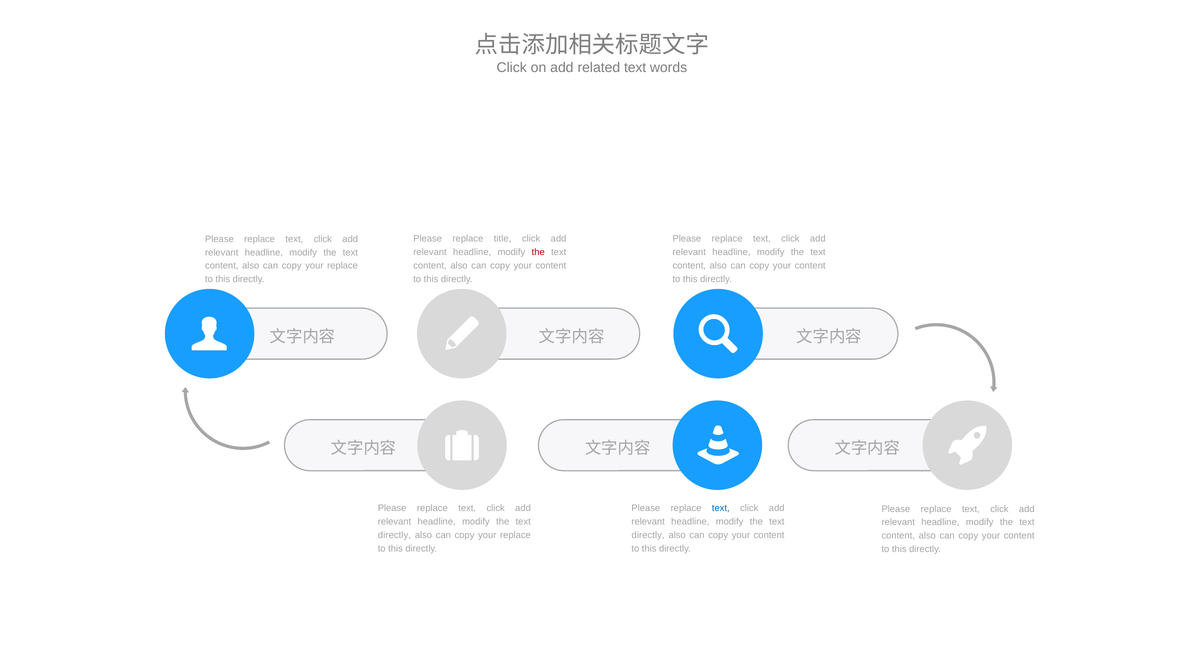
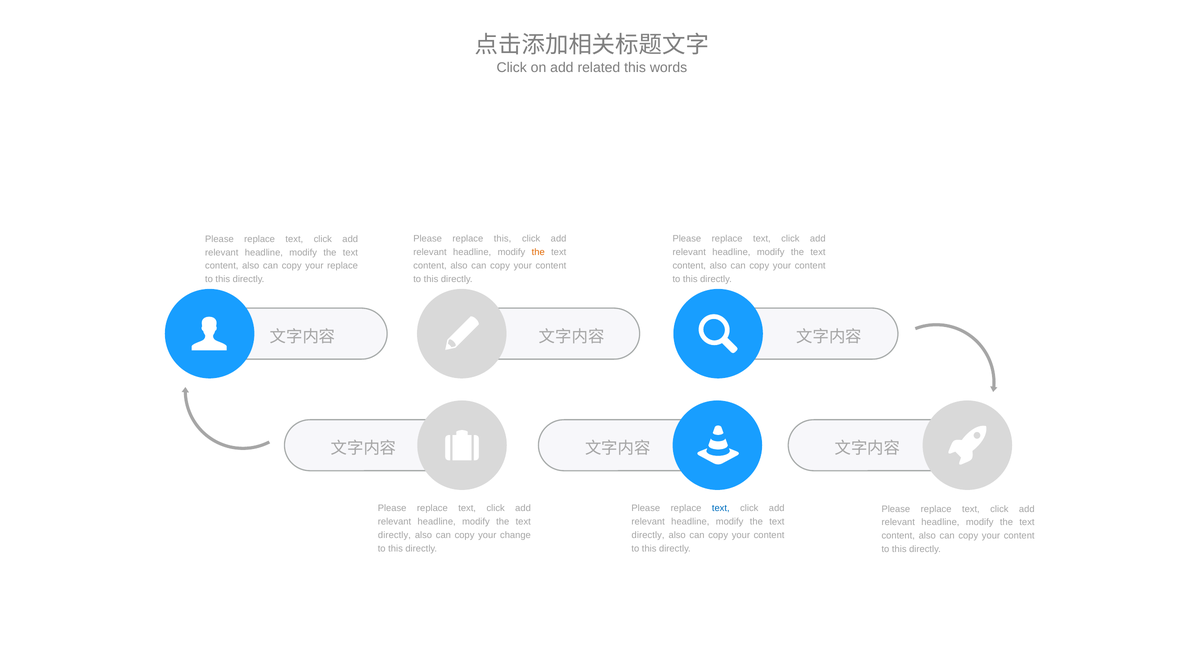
related text: text -> this (635, 68)
replace title: title -> this (503, 239)
the colour: red -> orange (538, 252)
replace: replace -> change (515, 535)
